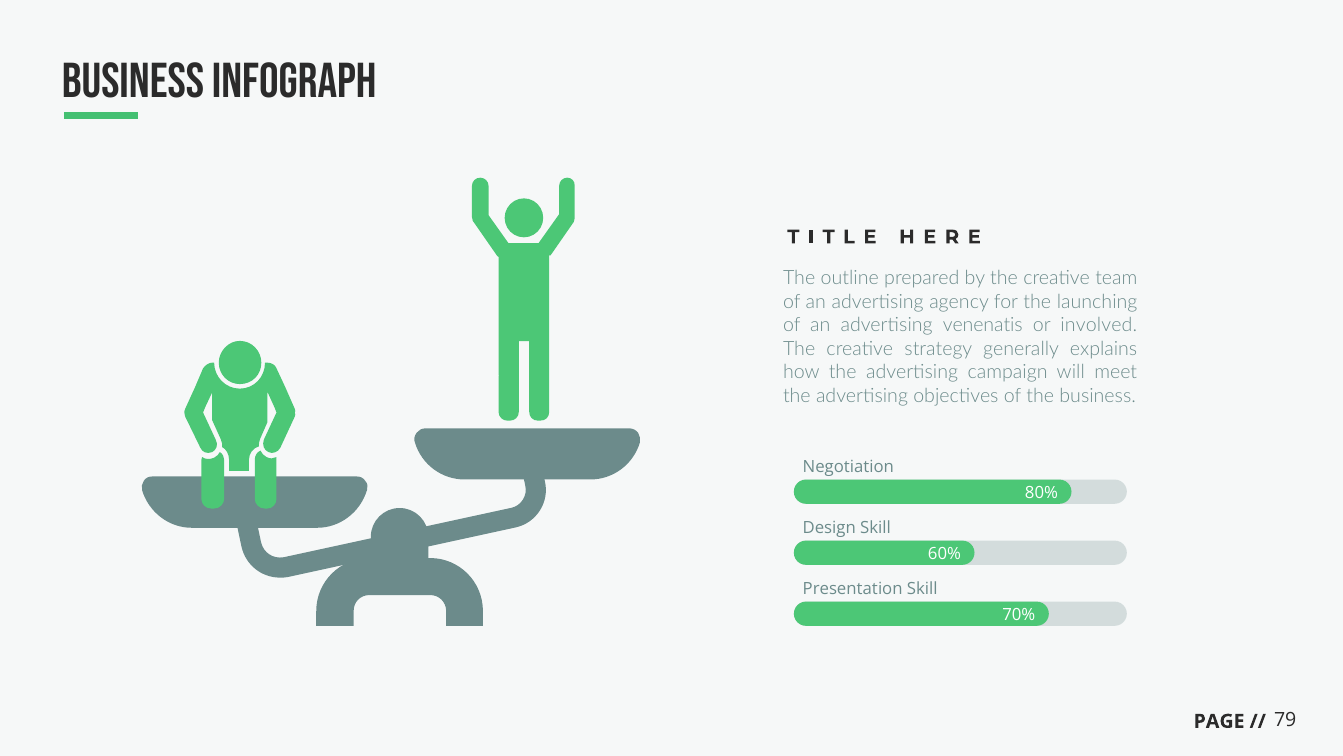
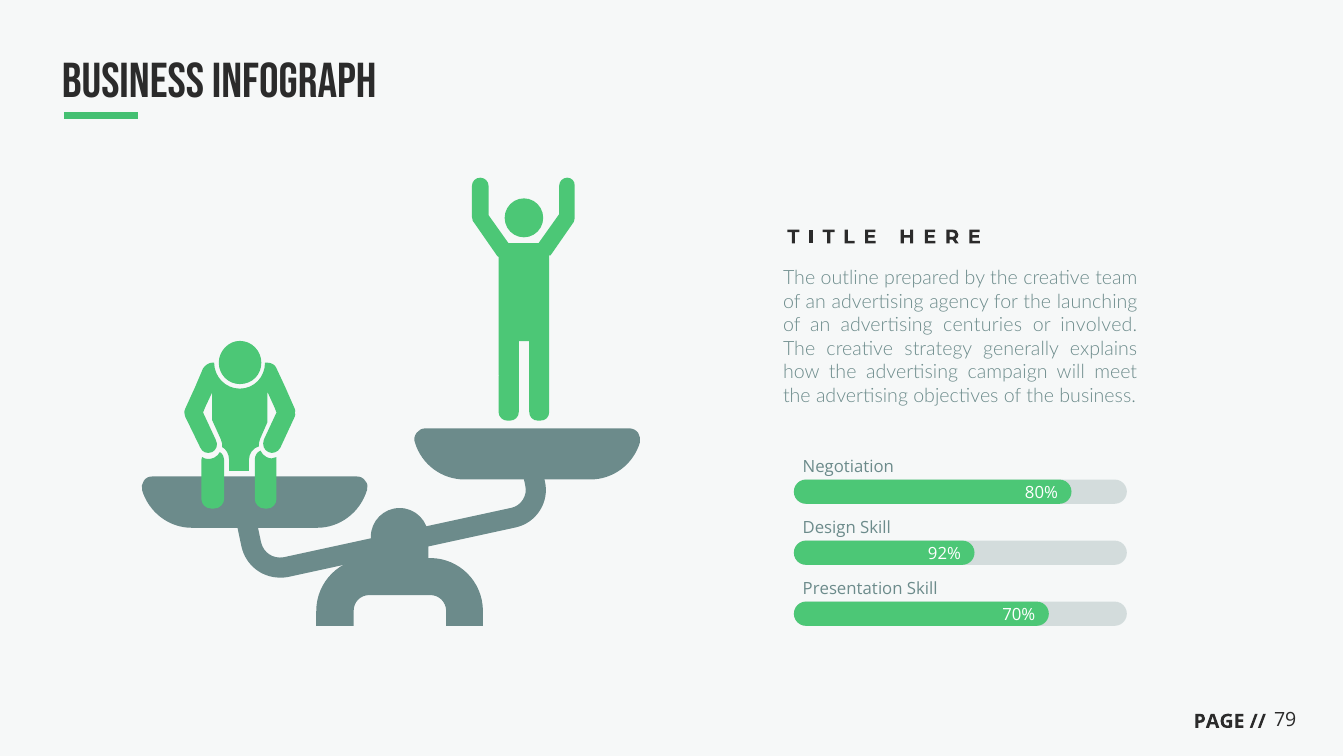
venenatis: venenatis -> centuries (983, 325)
60%: 60% -> 92% (944, 553)
